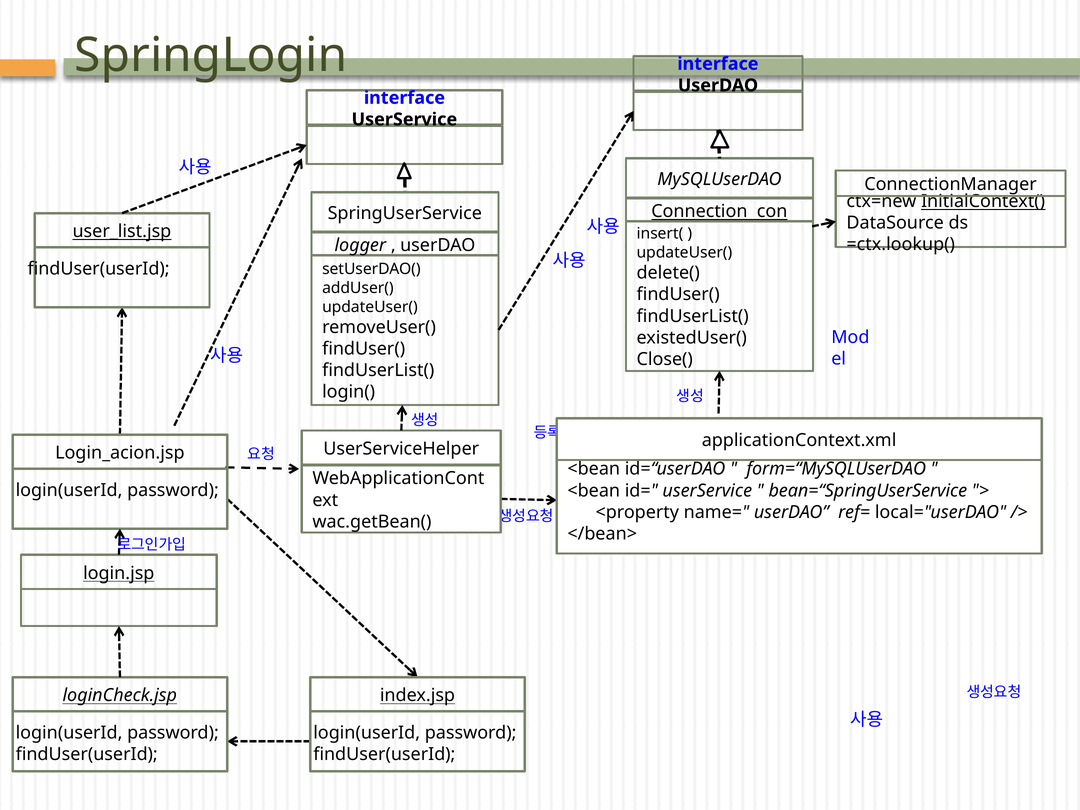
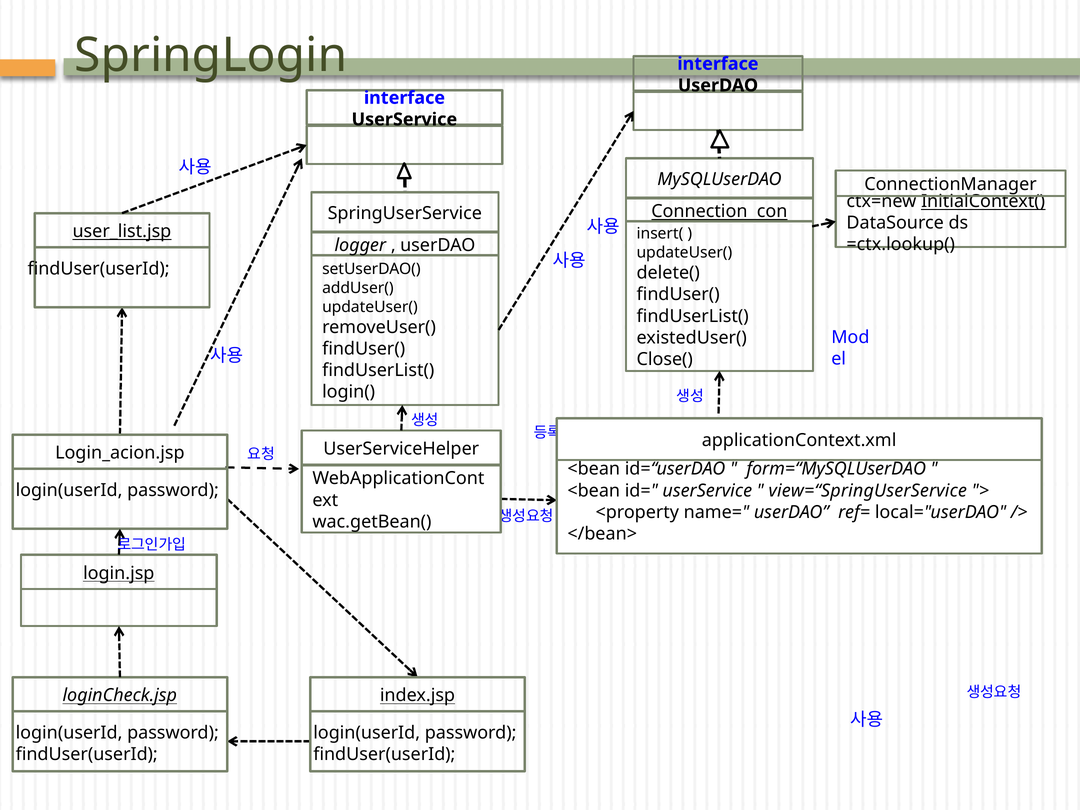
bean=“SpringUserService: bean=“SpringUserService -> view=“SpringUserService (868, 491)
